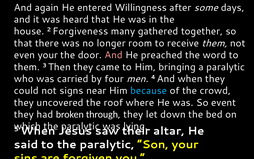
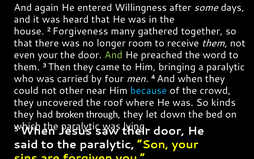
And colour: pink -> light green (114, 55)
signs: signs -> other (72, 91)
event: event -> kinds (224, 102)
altar: altar -> door (169, 131)
